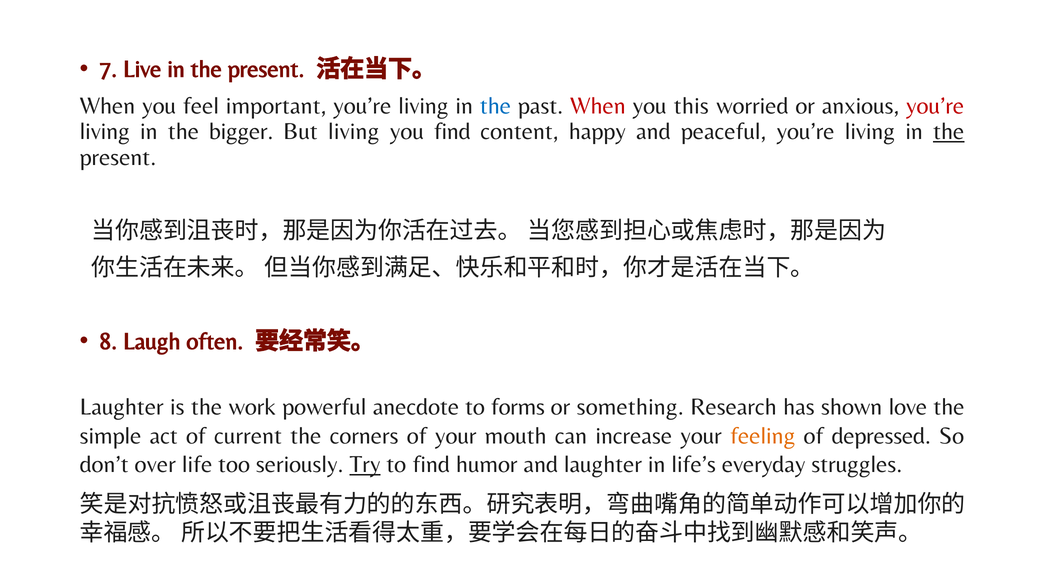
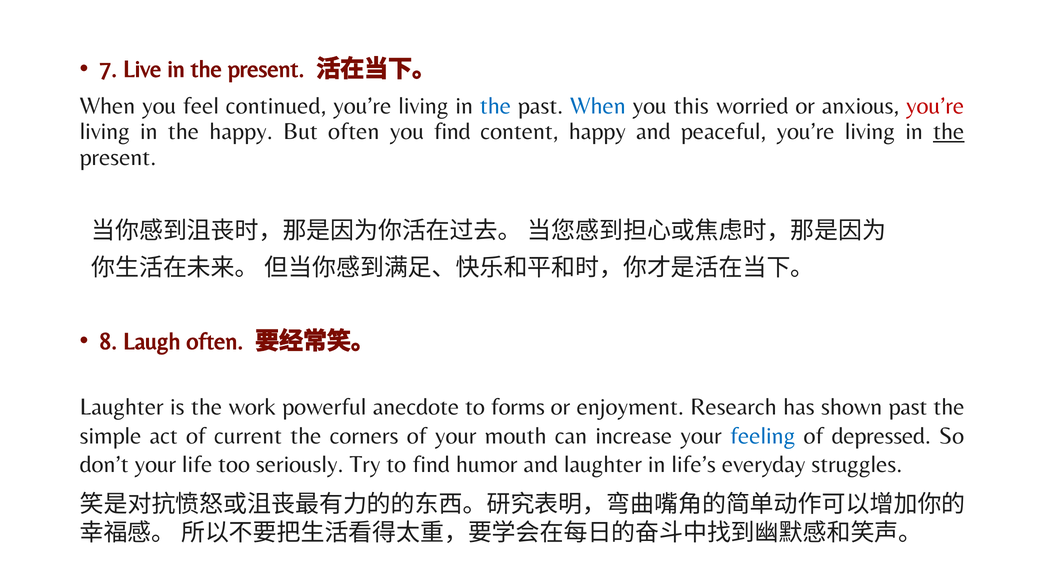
important: important -> continued (276, 106)
When colour: red -> blue (598, 106)
the bigger: bigger -> happy (241, 131)
But living: living -> often (354, 131)
something: something -> enjoyment (630, 407)
shown love: love -> past (908, 407)
feeling colour: orange -> blue (763, 436)
don’t over: over -> your (155, 464)
Try underline: present -> none (365, 464)
